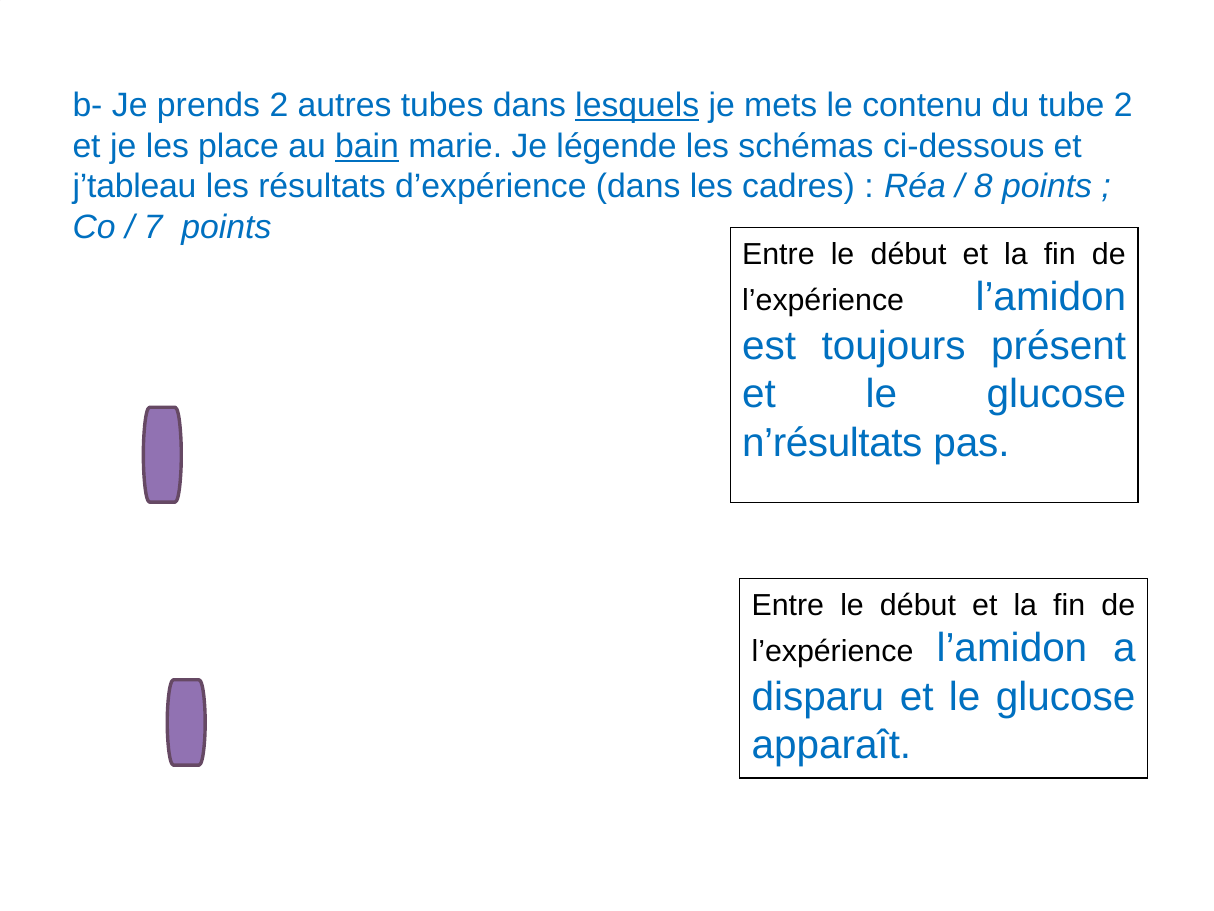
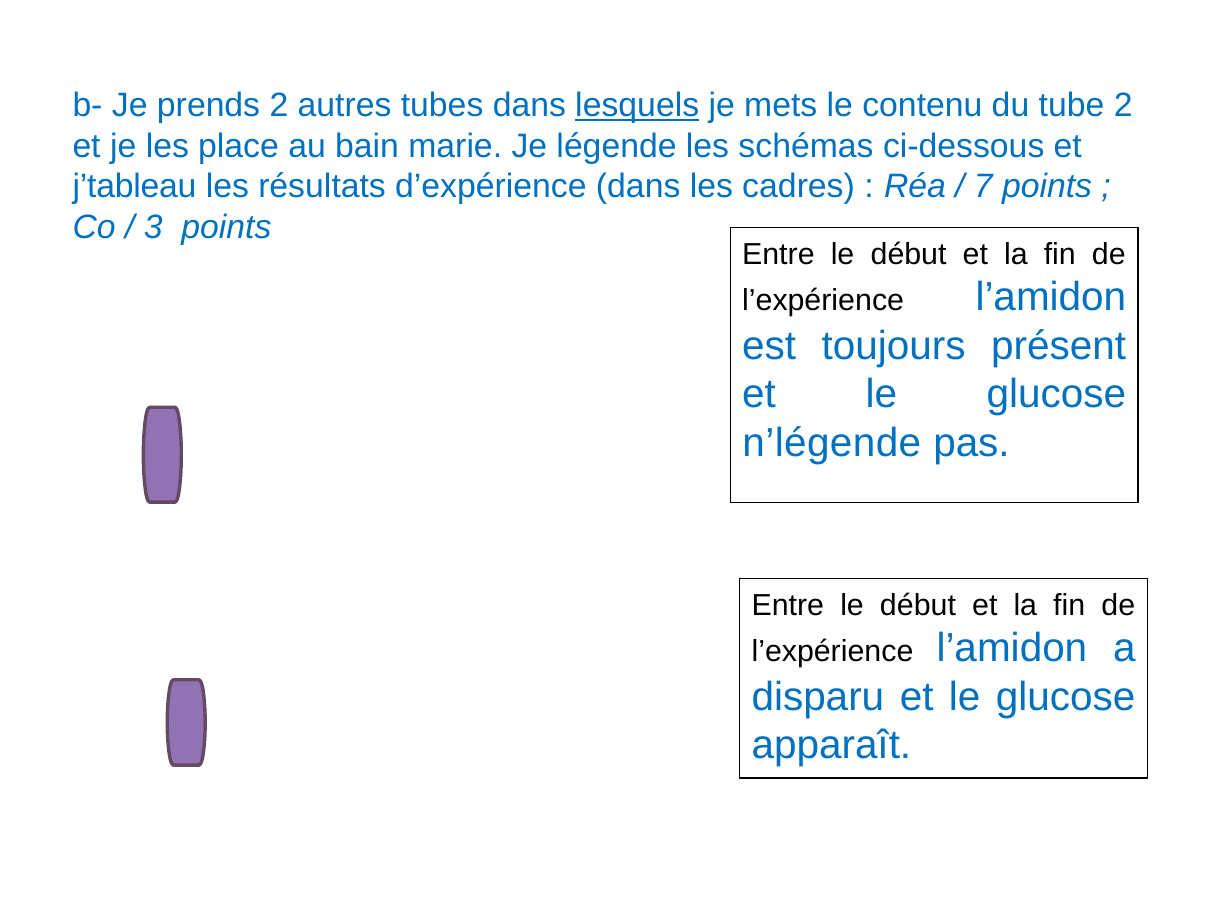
bain underline: present -> none (367, 146)
8: 8 -> 7 (983, 186)
7: 7 -> 3 (153, 227)
n’résultats: n’résultats -> n’légende (832, 443)
